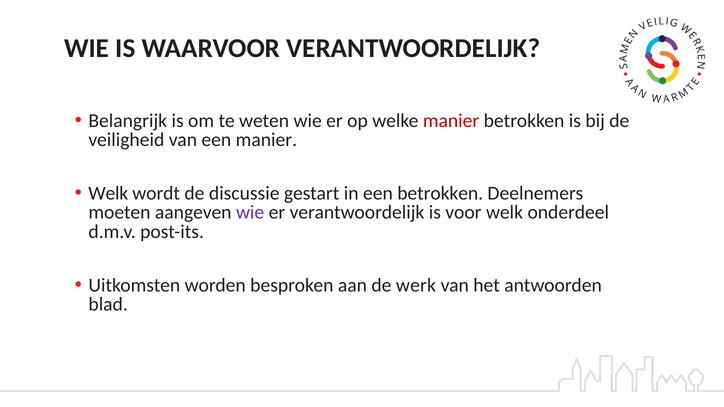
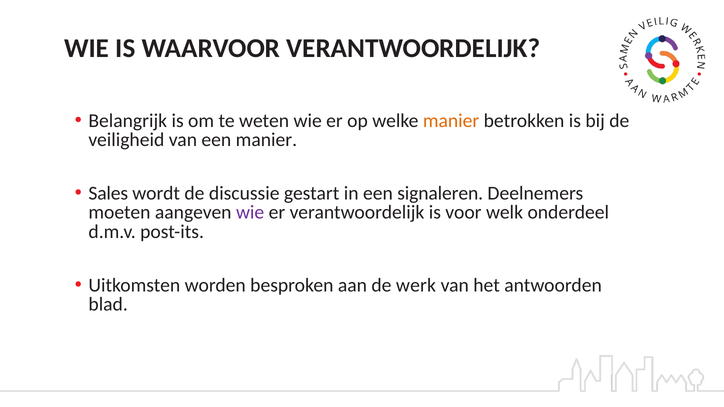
manier colour: red -> orange (451, 121)
Welk: Welk -> Sales (108, 194)
een betrokken: betrokken -> signaleren (440, 194)
